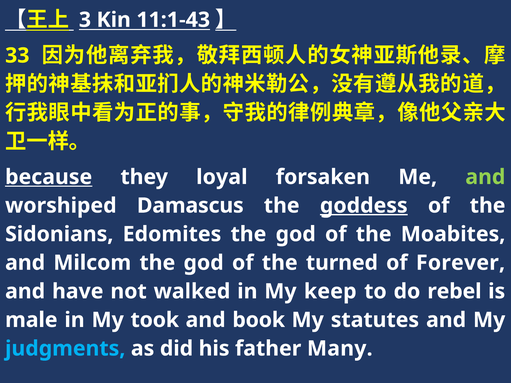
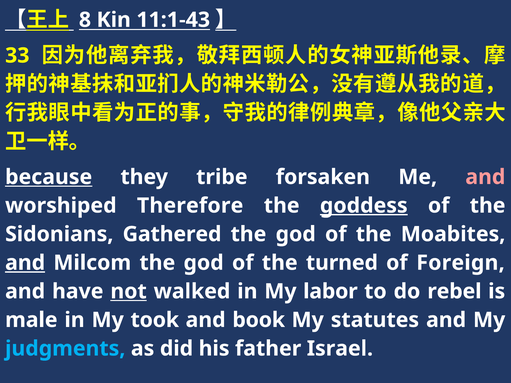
3: 3 -> 8 (85, 20)
loyal: loyal -> tribe (222, 177)
and colour: light green -> pink (485, 177)
Damascus: Damascus -> Therefore (190, 206)
Edomites: Edomites -> Gathered (172, 234)
and underline: none -> present (25, 263)
Forever: Forever -> Foreign (460, 263)
not underline: none -> present (129, 292)
keep: keep -> labor (330, 292)
Many: Many -> Israel (340, 349)
